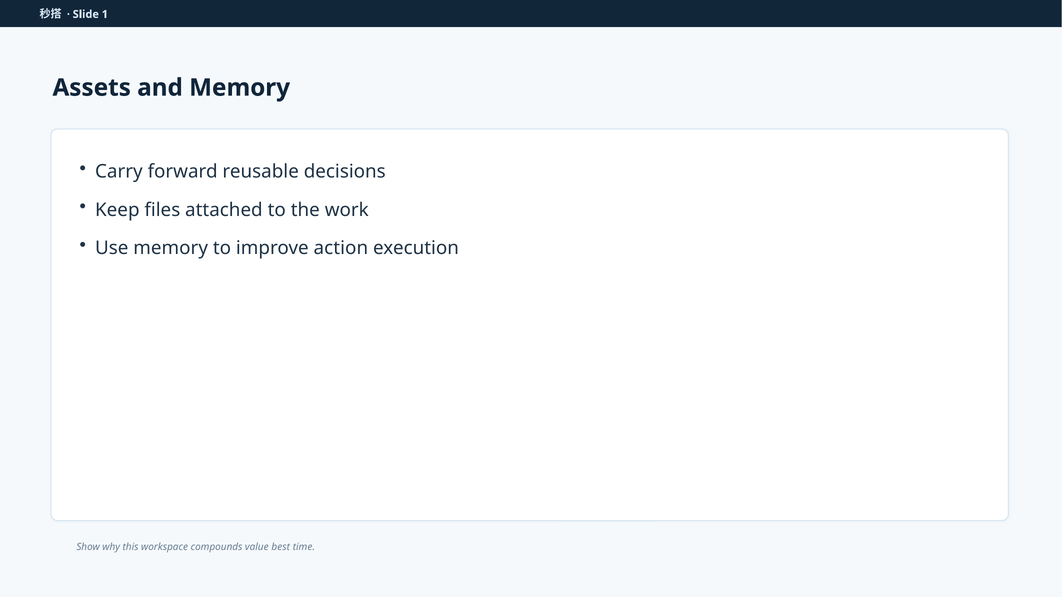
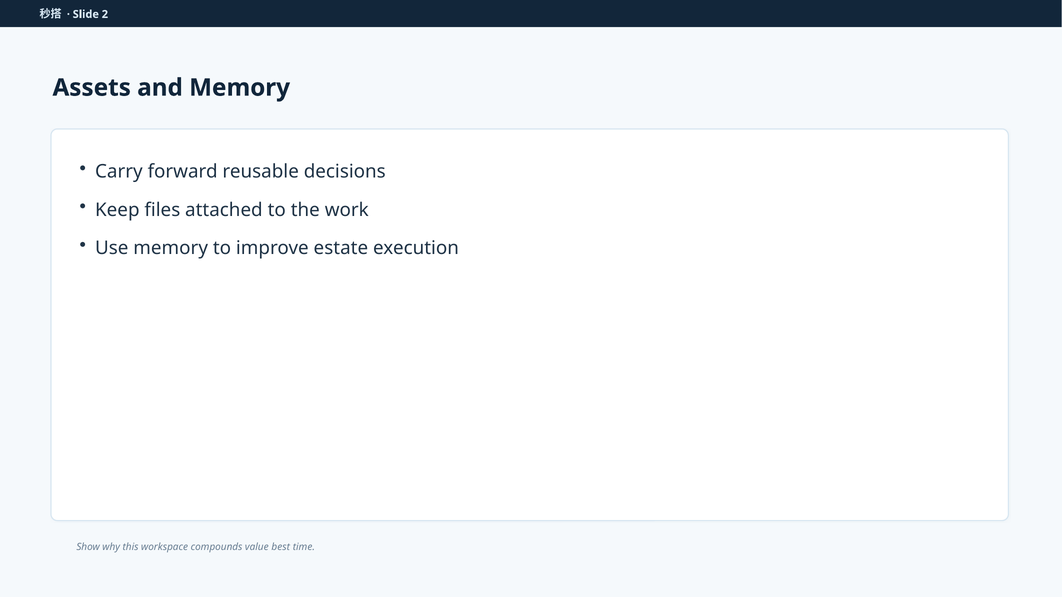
1: 1 -> 2 (105, 14)
action: action -> estate (341, 248)
